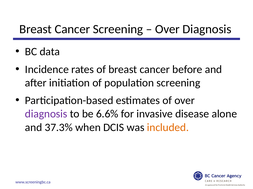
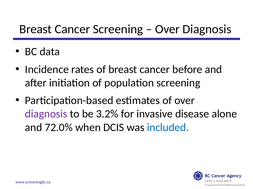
6.6%: 6.6% -> 3.2% (107, 114)
37.3%: 37.3% -> 72.0% (59, 128)
included colour: orange -> blue (168, 128)
